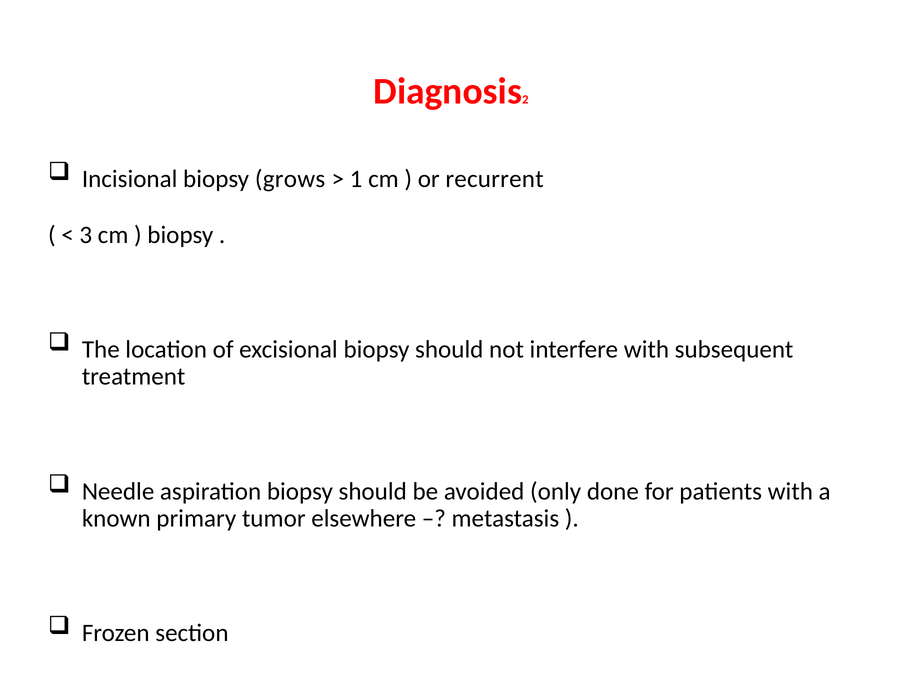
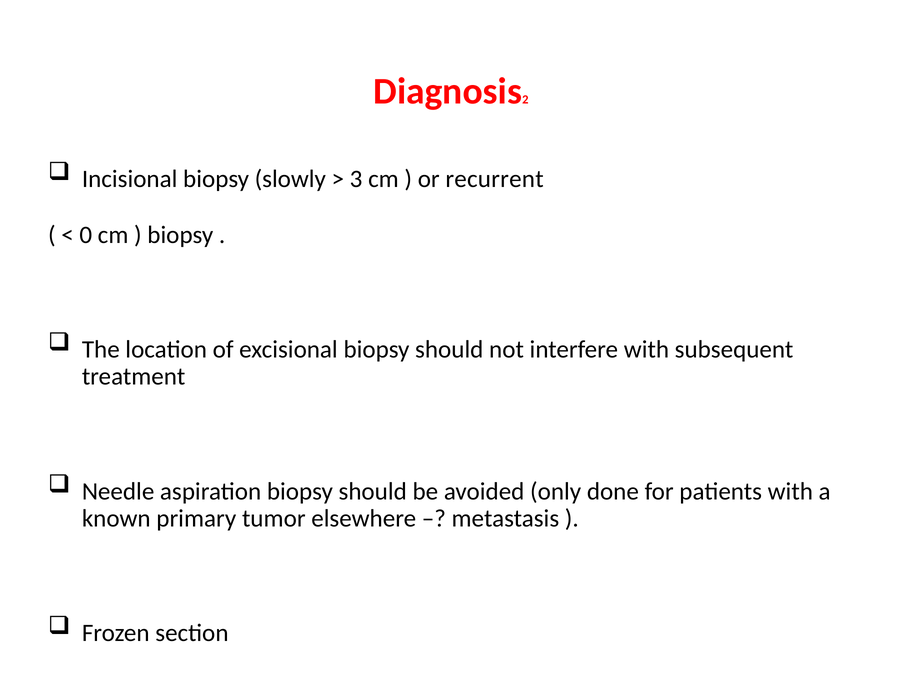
grows: grows -> slowly (290, 179)
1: 1 -> 3 (356, 179)
3: 3 -> 0 (86, 235)
